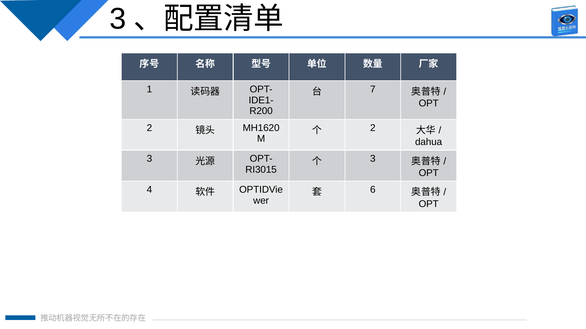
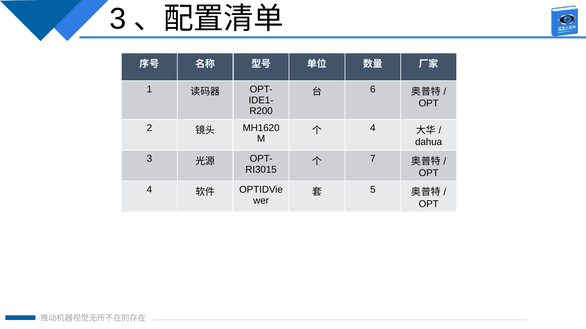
7: 7 -> 6 (373, 89)
2: 2 -> 4 (373, 128)
3: 3 -> 7 (373, 159)
6: 6 -> 5 (373, 190)
